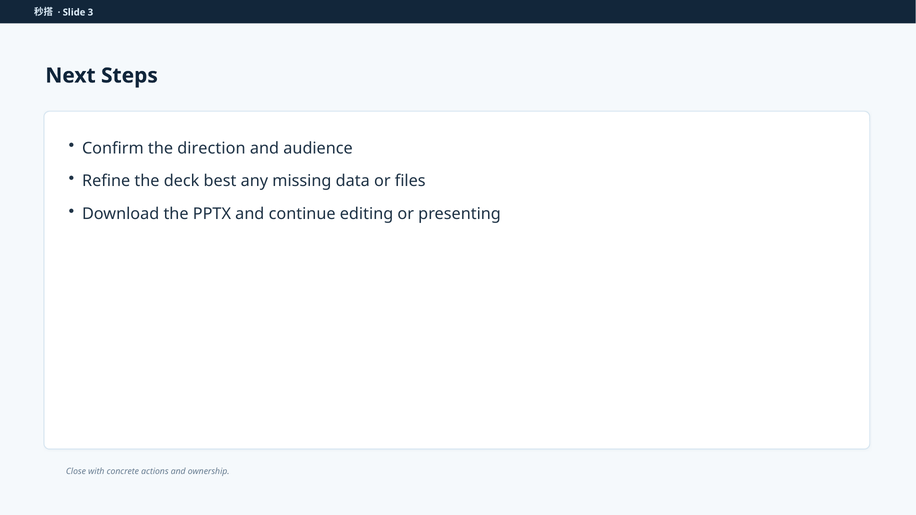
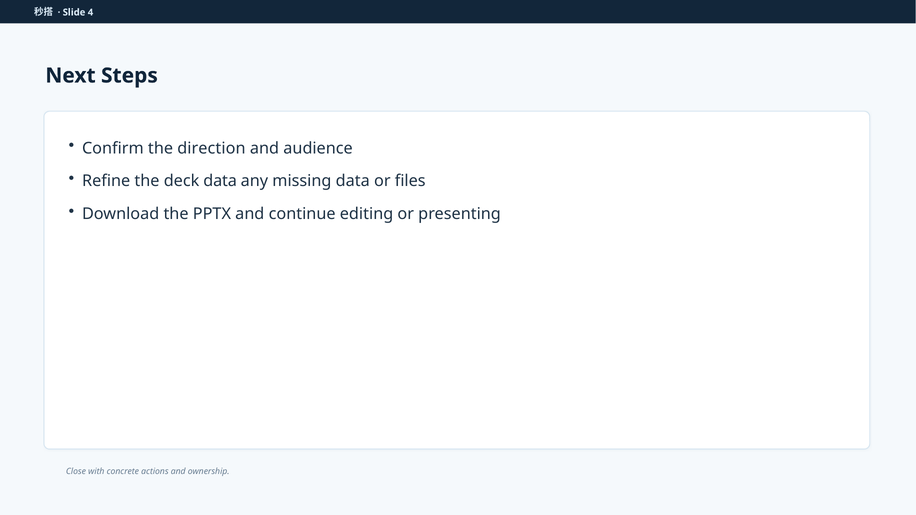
3: 3 -> 4 (90, 12)
deck best: best -> data (220, 181)
